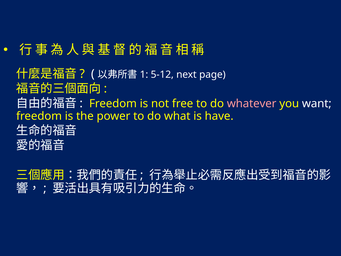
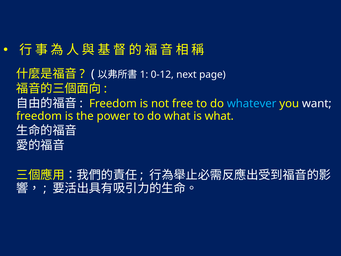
5-12: 5-12 -> 0-12 (162, 75)
whatever colour: pink -> light blue (252, 104)
is have: have -> what (219, 116)
